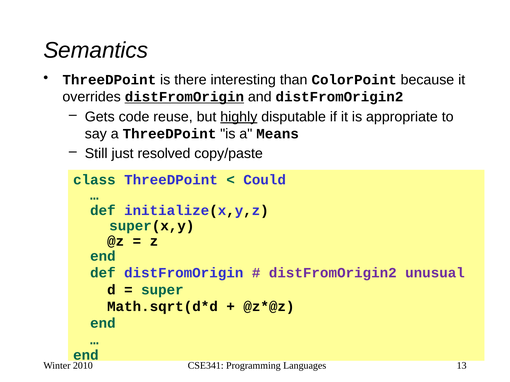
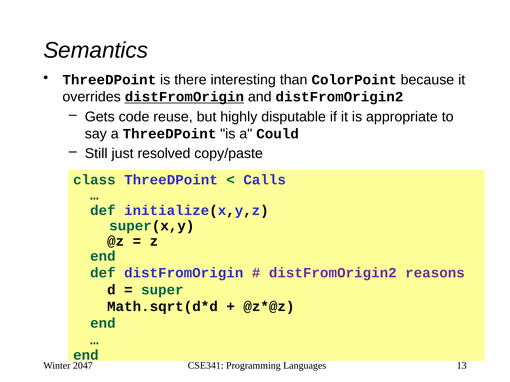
highly underline: present -> none (239, 117)
Means: Means -> Could (278, 134)
Could: Could -> Calls (265, 180)
unusual: unusual -> reasons (435, 273)
2010: 2010 -> 2047 (83, 366)
